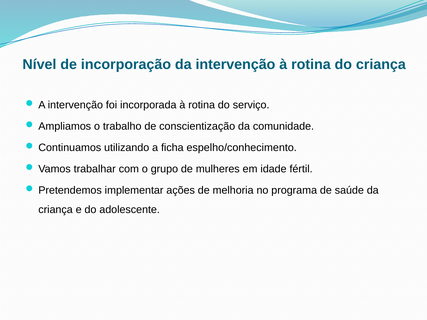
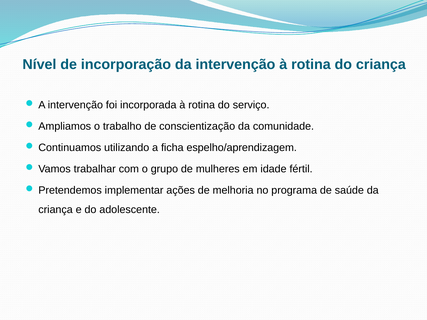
espelho/conhecimento: espelho/conhecimento -> espelho/aprendizagem (242, 148)
